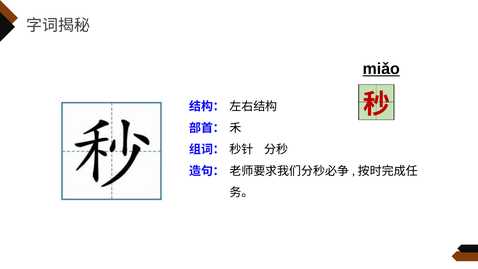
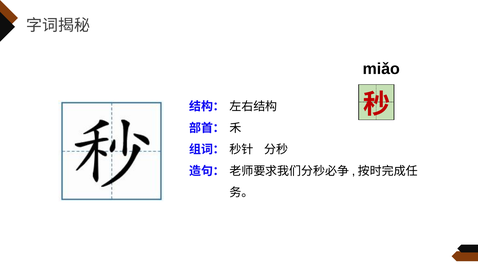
miǎo underline: present -> none (381, 69)
